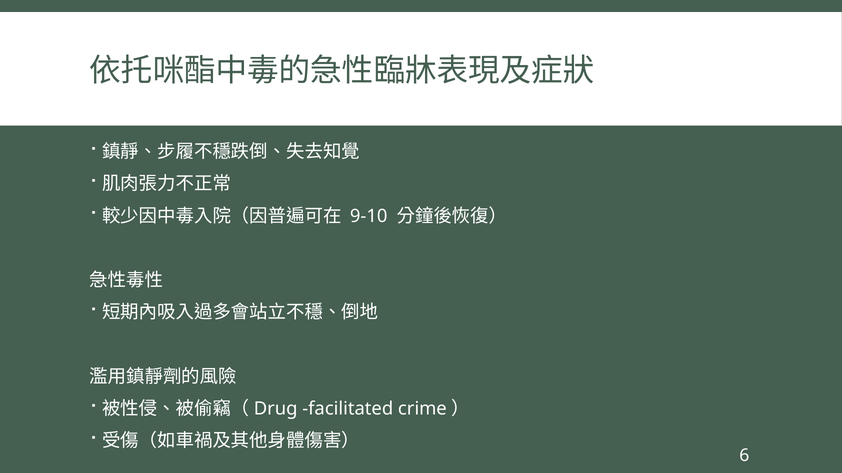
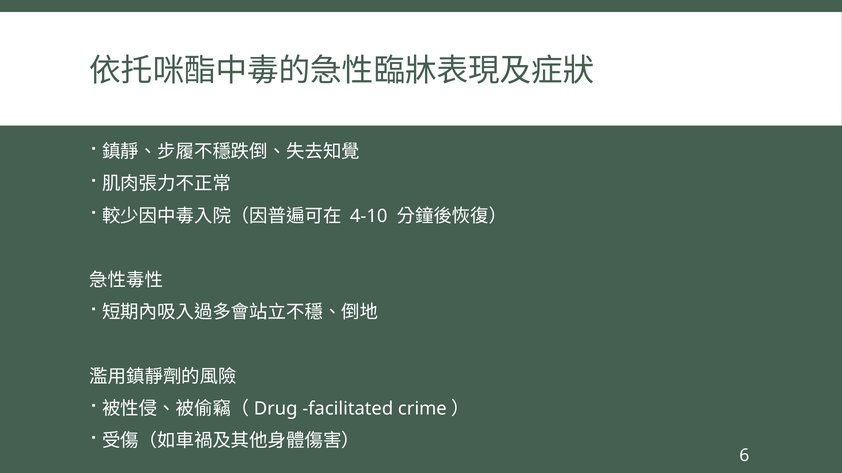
9-10: 9-10 -> 4-10 (369, 216)
